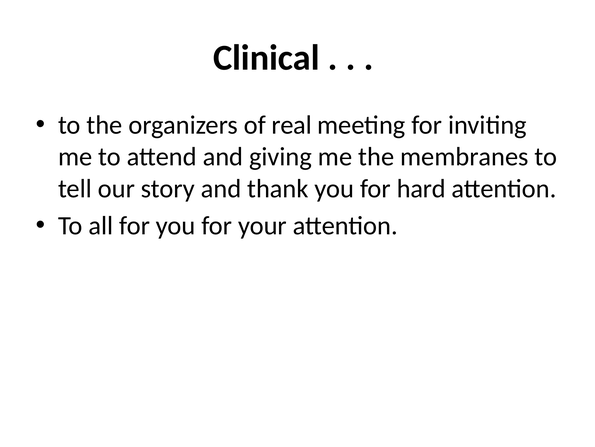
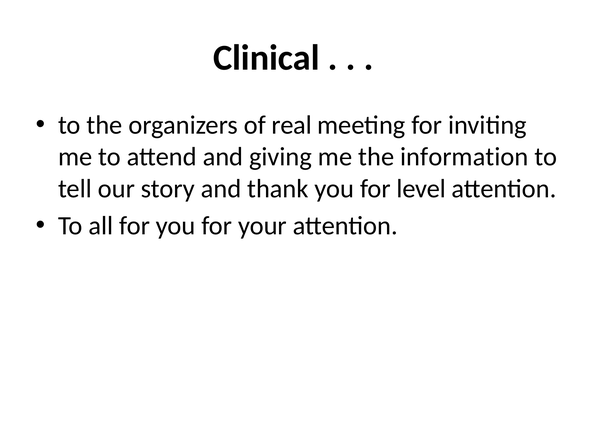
membranes: membranes -> information (464, 157)
hard: hard -> level (421, 188)
